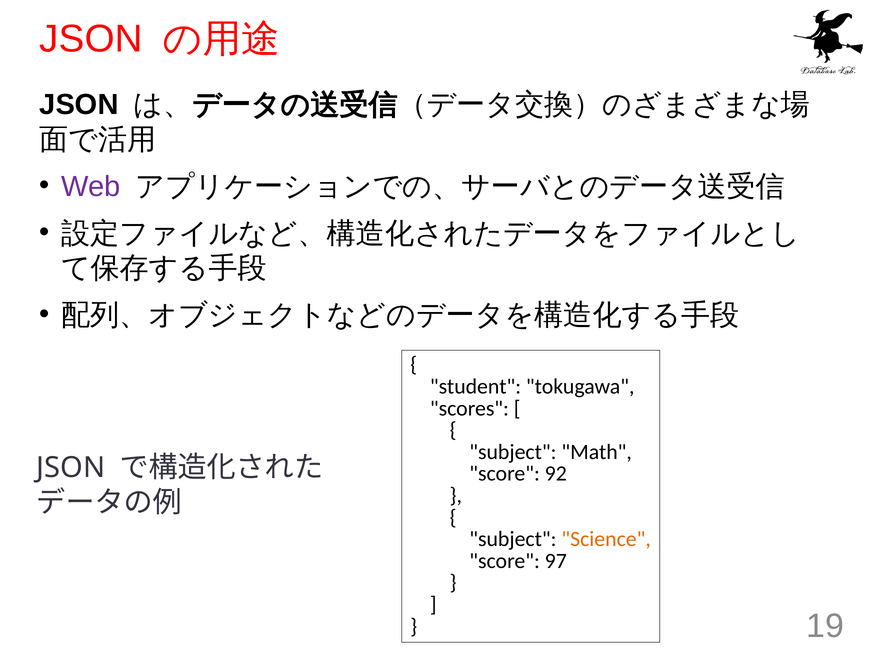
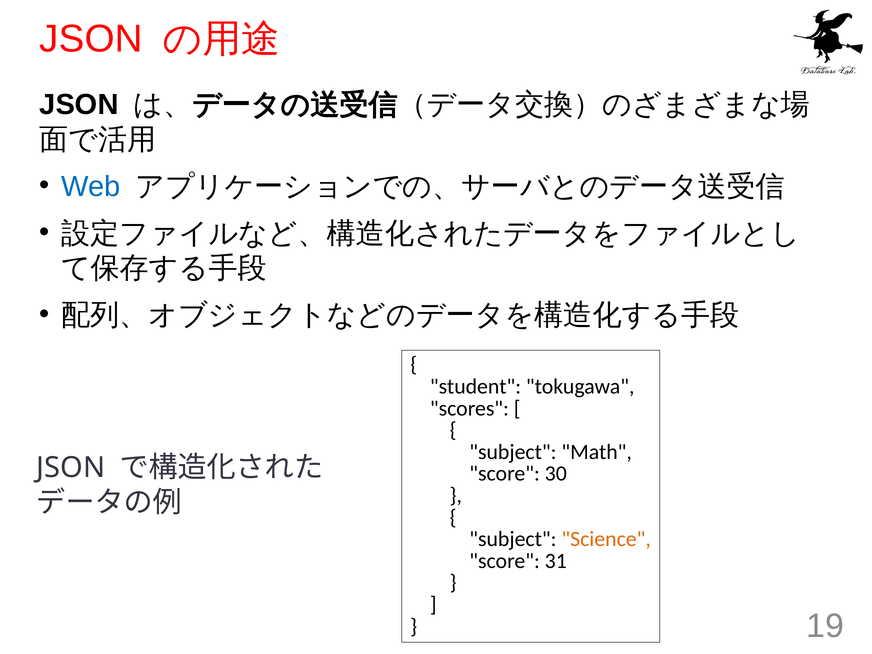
Web colour: purple -> blue (91, 186)
92: 92 -> 30 (556, 474)
97: 97 -> 31 (556, 561)
